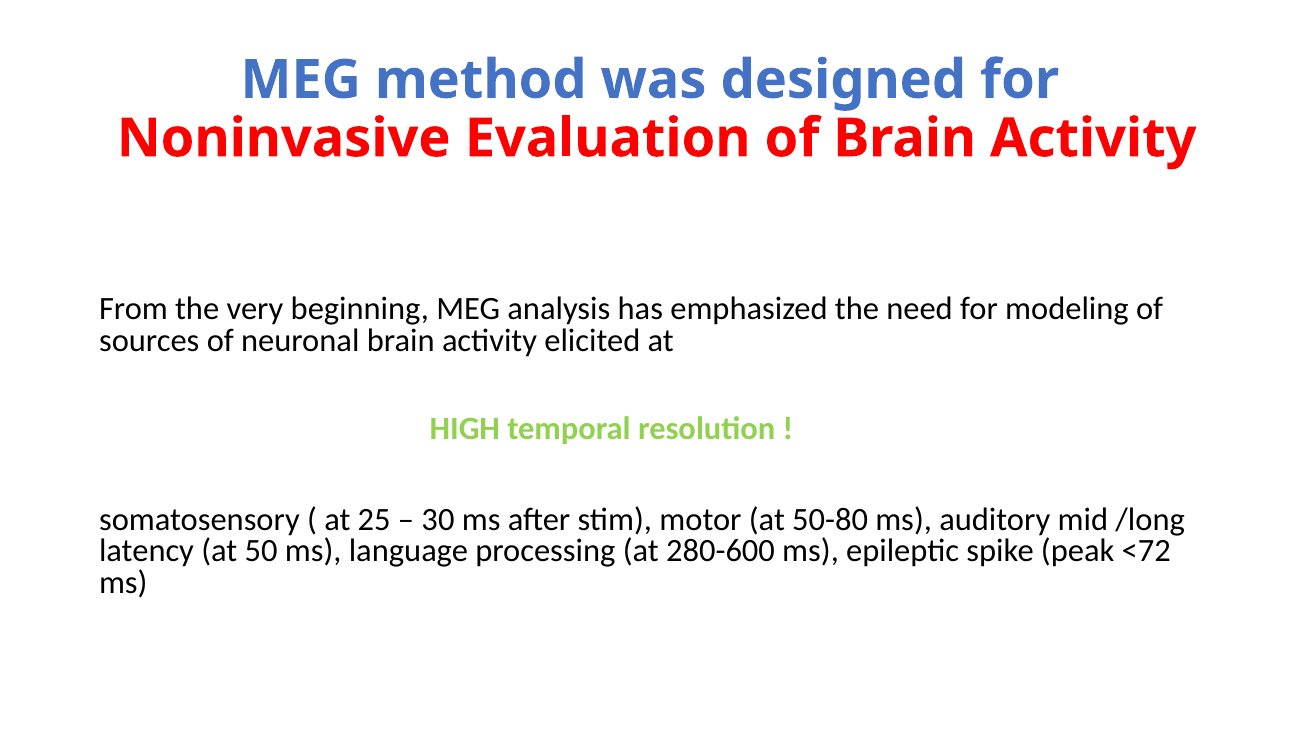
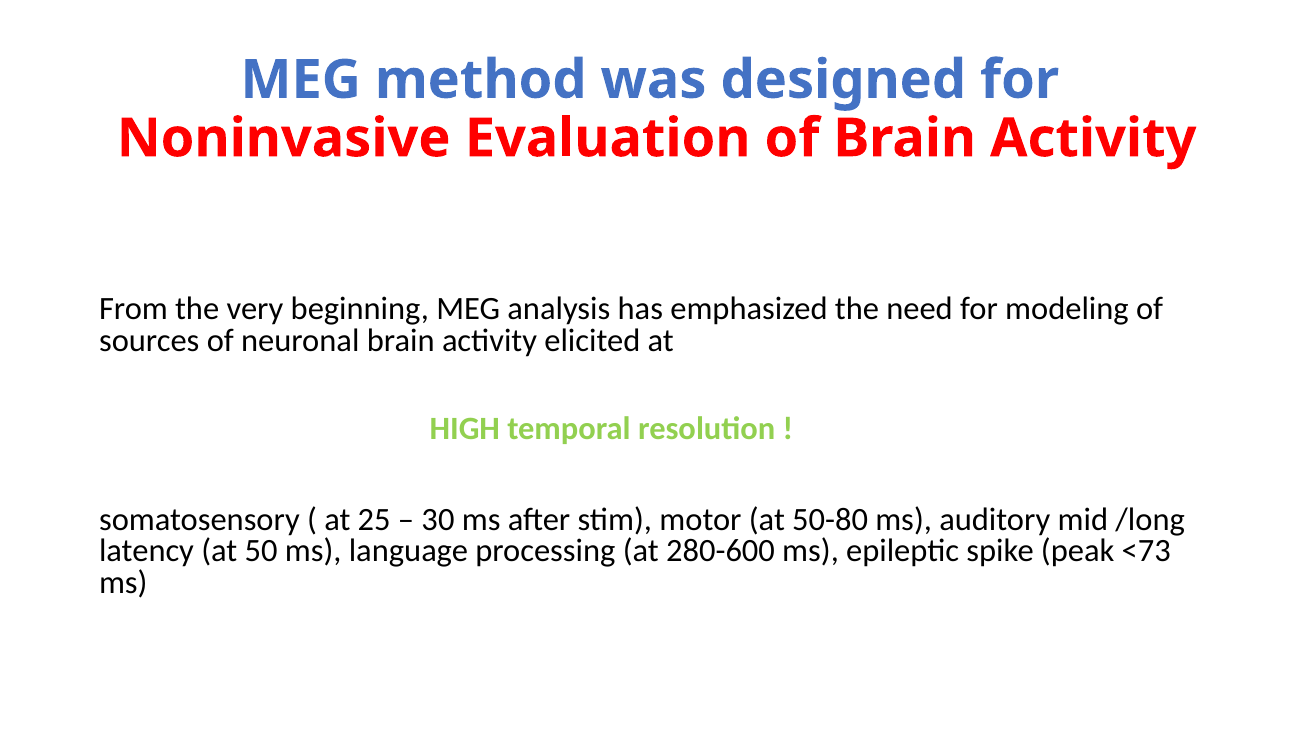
<72: <72 -> <73 (1146, 551)
